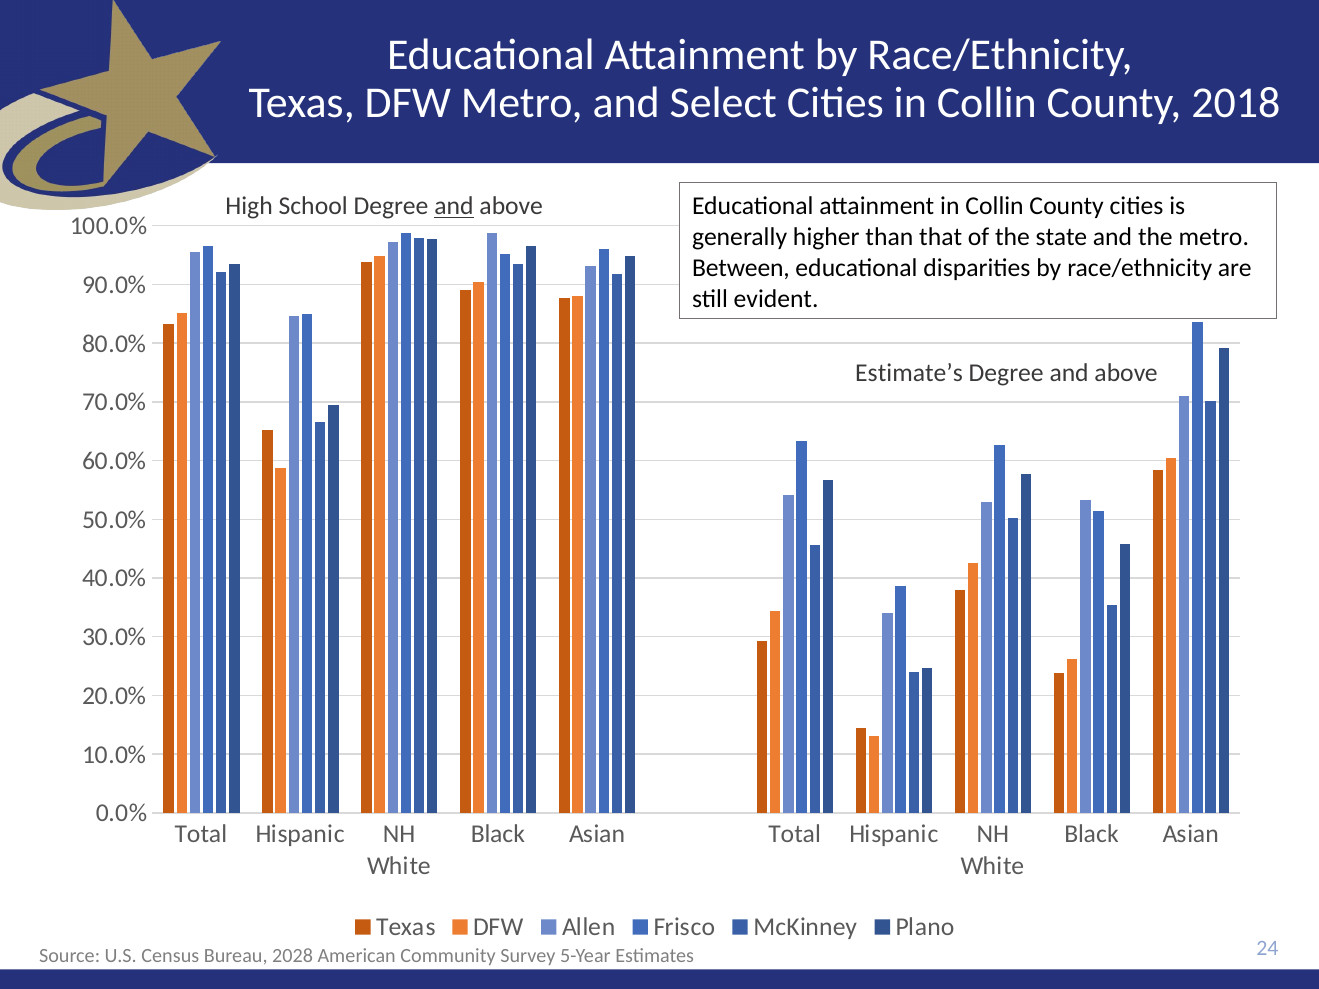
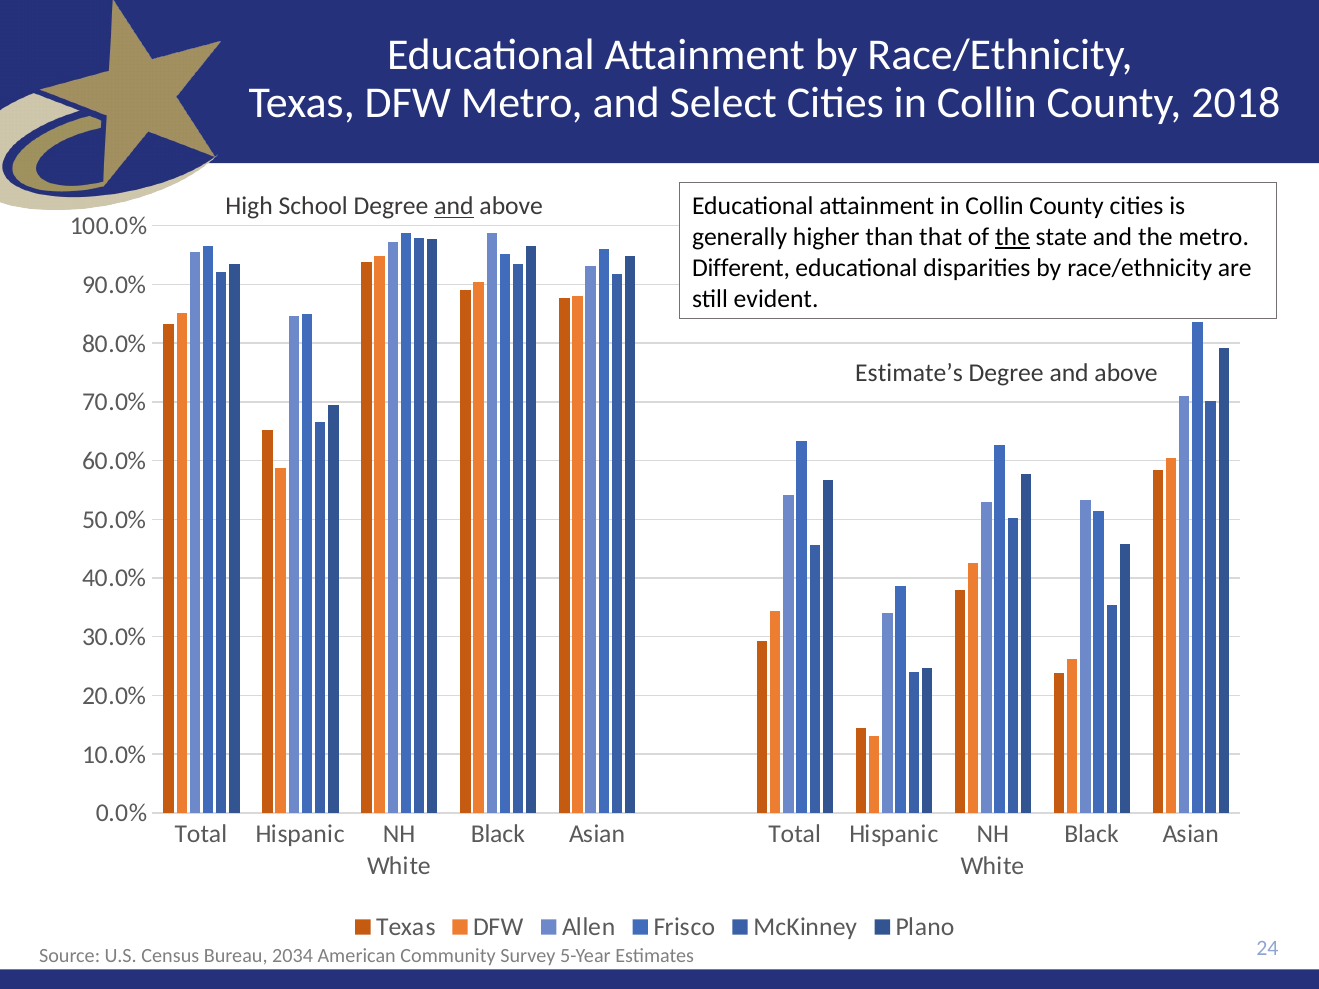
the underline: none -> present (1012, 237)
Between: Between -> Different (741, 268)
2028: 2028 -> 2034 (293, 956)
